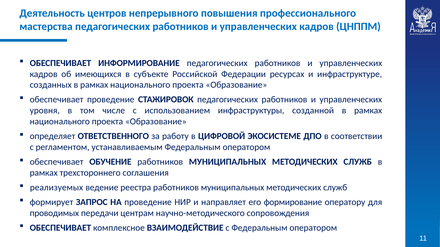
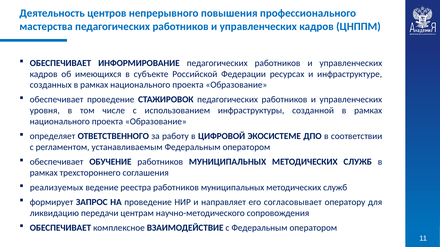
формирование: формирование -> согласовывает (293, 203)
проводимых: проводимых -> ликвидацию (54, 214)
